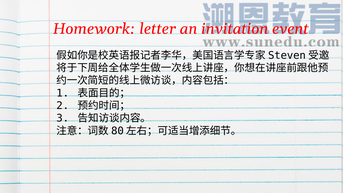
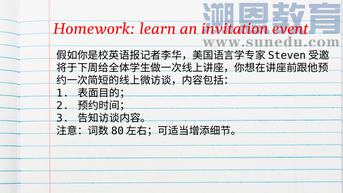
letter: letter -> learn (158, 29)
